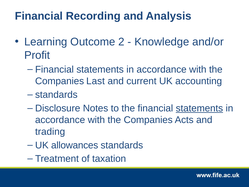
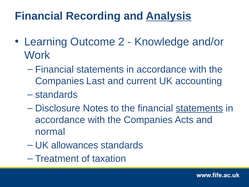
Analysis underline: none -> present (169, 16)
Profit: Profit -> Work (37, 55)
trading: trading -> normal (50, 131)
